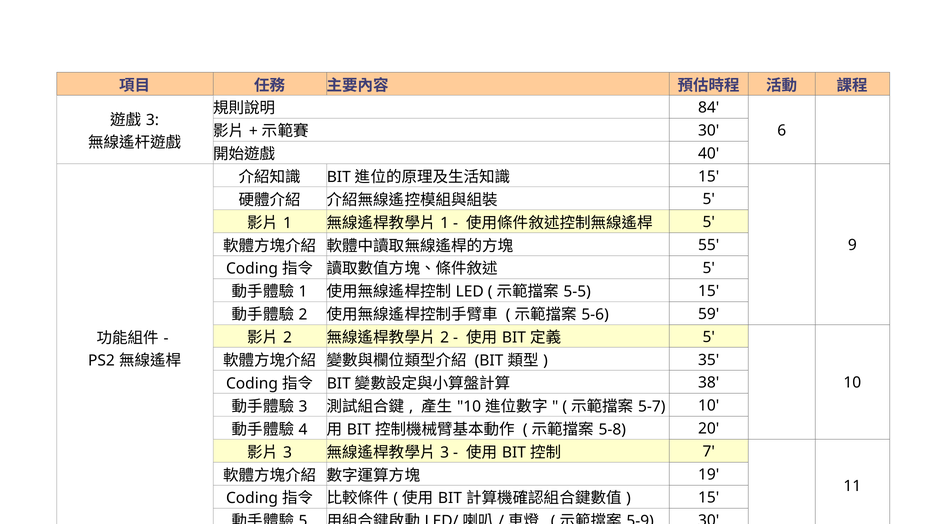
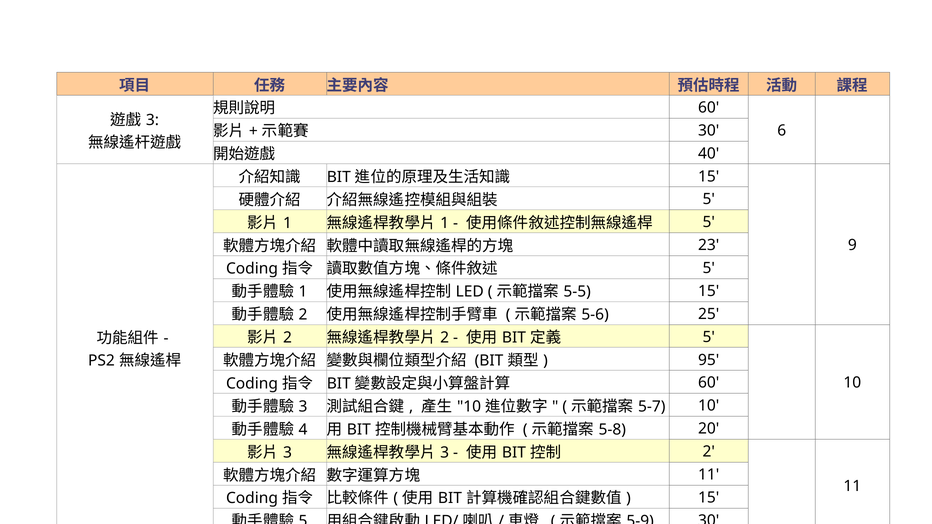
84: 84 -> 60 (709, 108)
55: 55 -> 23 (709, 245)
59: 59 -> 25 (709, 314)
35: 35 -> 95 (709, 360)
38: 38 -> 60 (709, 383)
7: 7 -> 2 (709, 452)
19: 19 -> 11 (709, 475)
